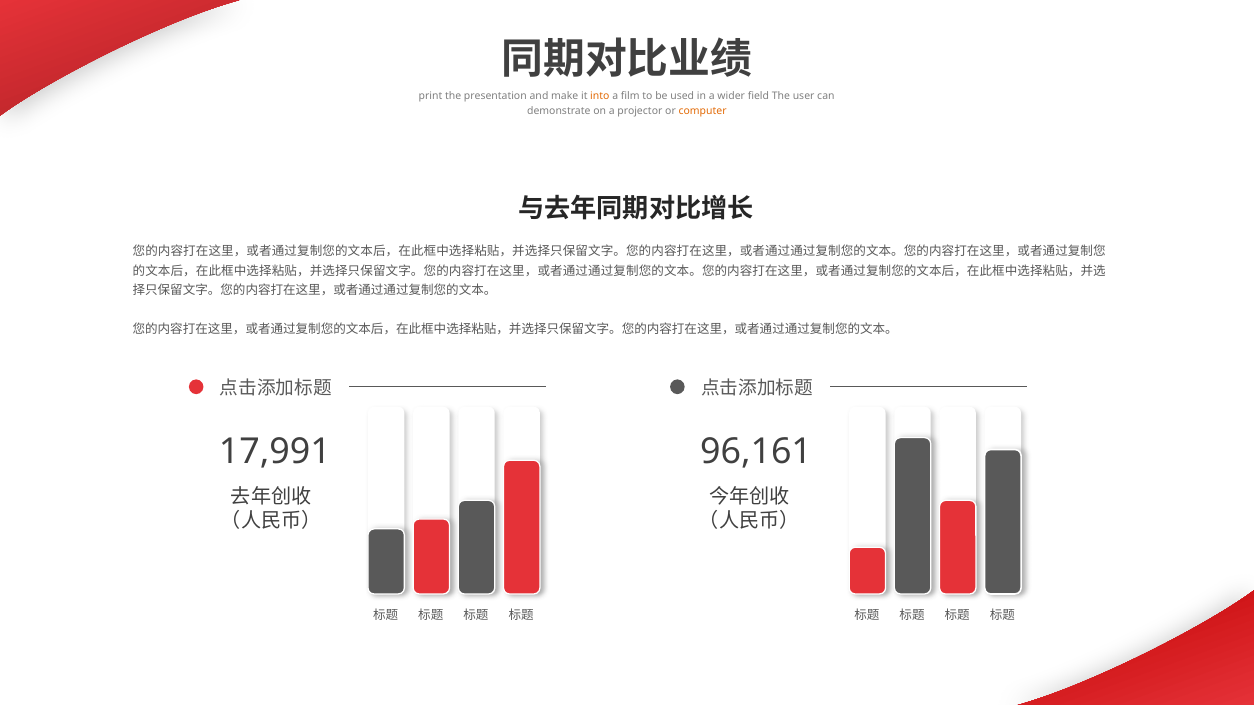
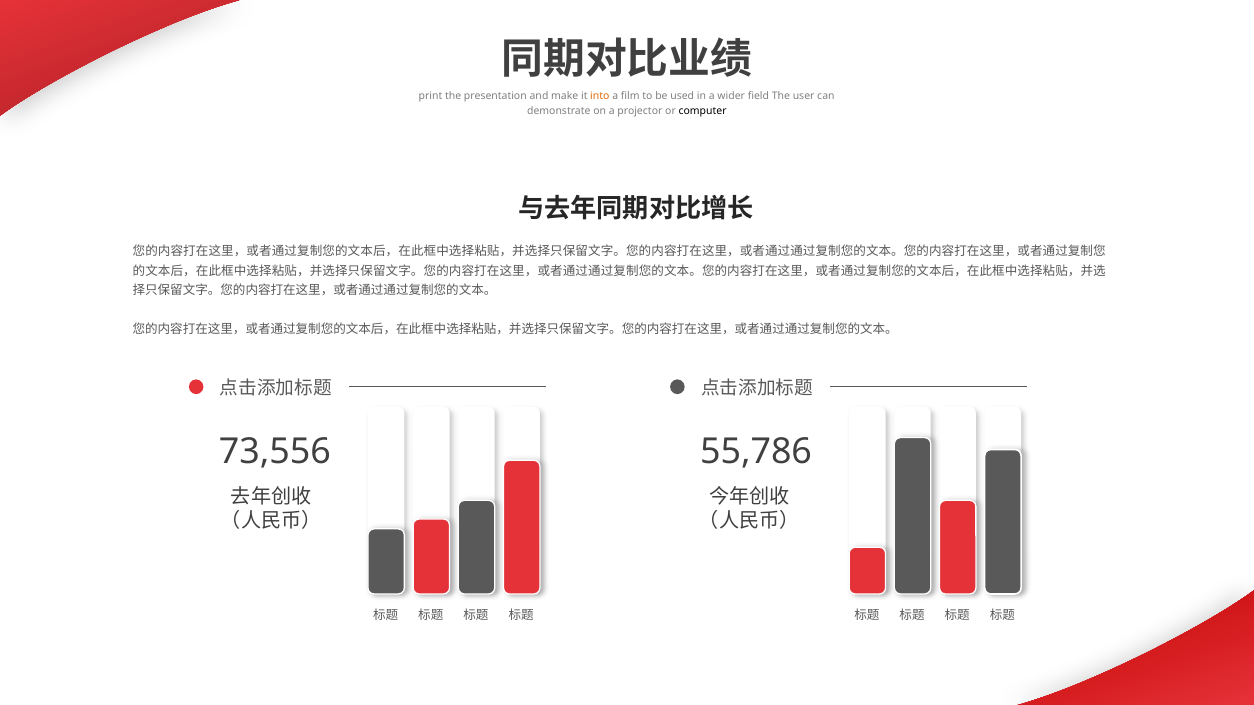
computer colour: orange -> black (703, 111)
17,991: 17,991 -> 73,556 (275, 452)
96,161: 96,161 -> 55,786 (756, 452)
